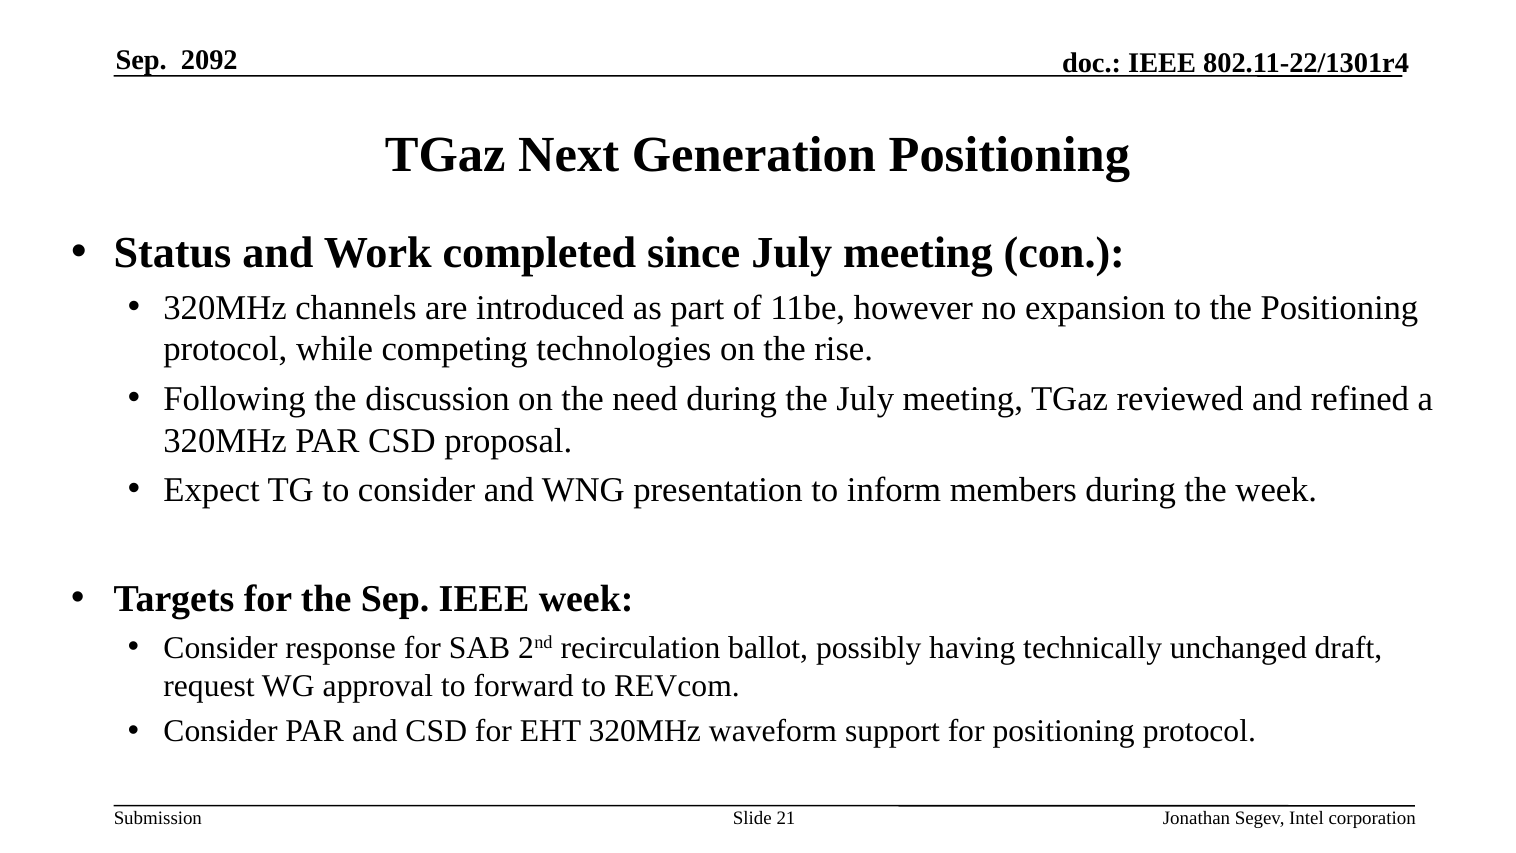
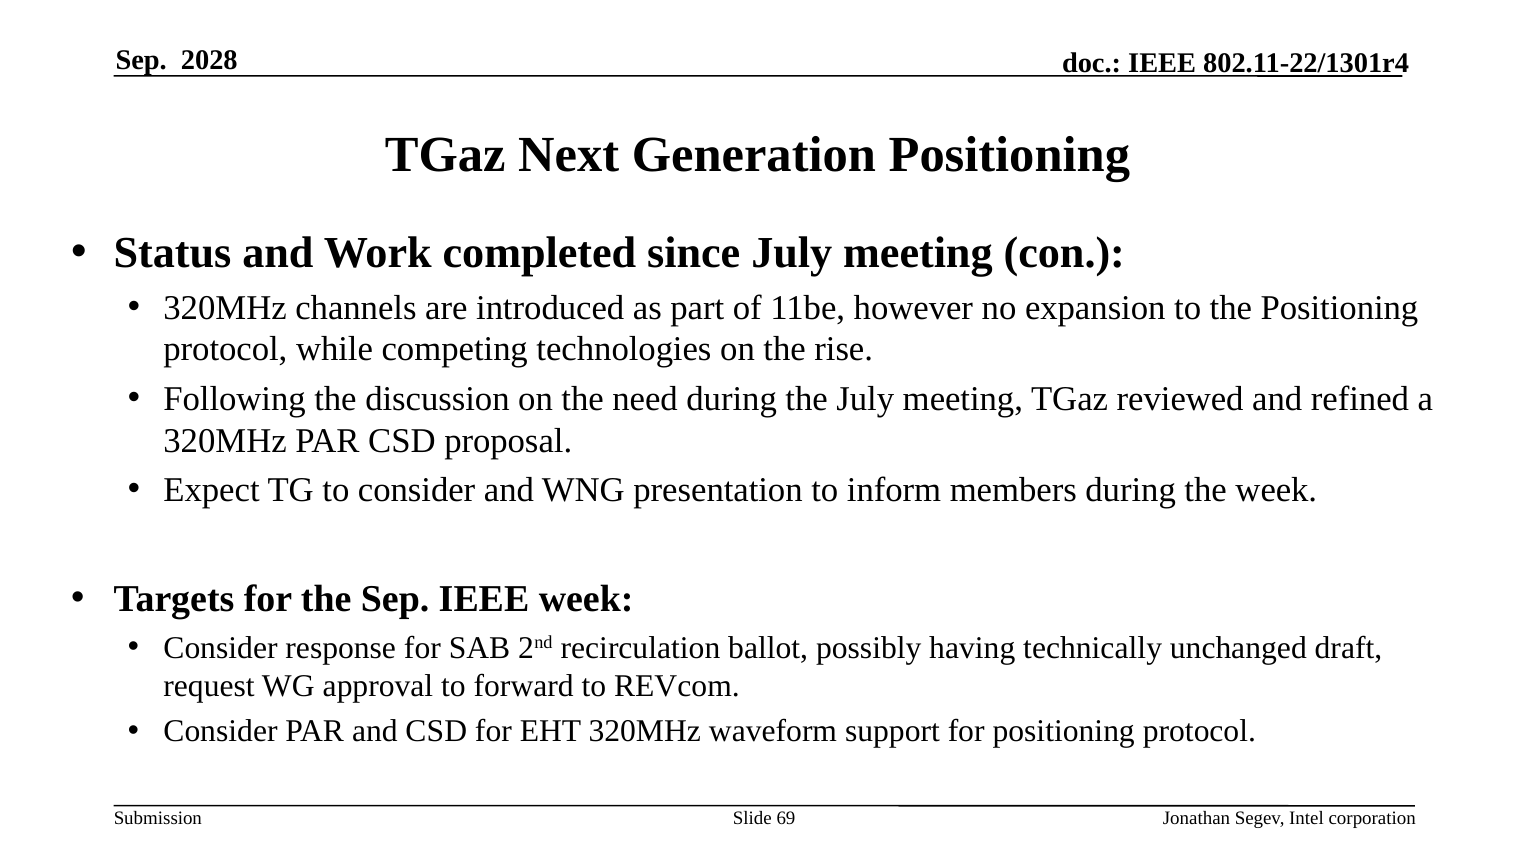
2092: 2092 -> 2028 (209, 60)
21: 21 -> 69 (786, 818)
